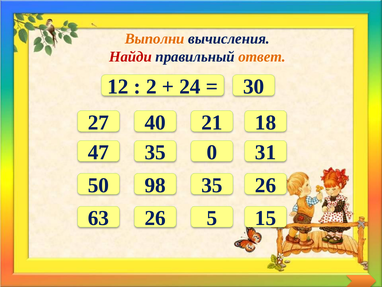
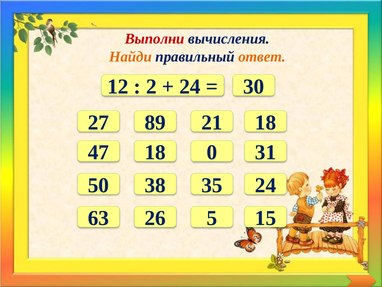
Выполни colour: orange -> red (155, 39)
Найди colour: red -> orange (130, 57)
40: 40 -> 89 (155, 122)
47 35: 35 -> 18 (155, 152)
98: 98 -> 38 (155, 185)
35 26: 26 -> 24 (266, 185)
